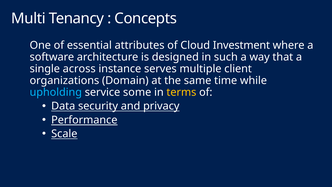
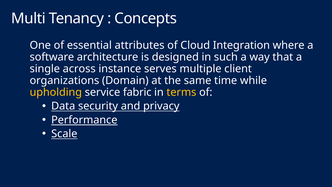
Investment: Investment -> Integration (241, 45)
upholding colour: light blue -> yellow (56, 92)
some: some -> fabric (137, 92)
